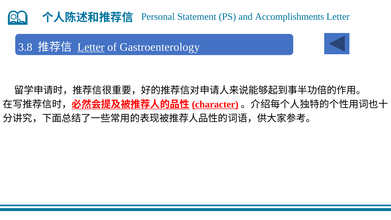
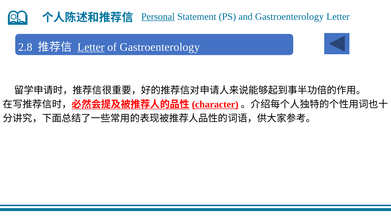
Personal underline: none -> present (158, 17)
and Accomplishments: Accomplishments -> Gastroenterology (289, 17)
3.8: 3.8 -> 2.8 (25, 47)
